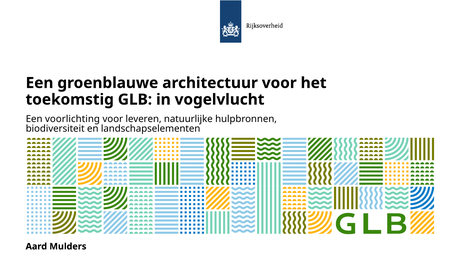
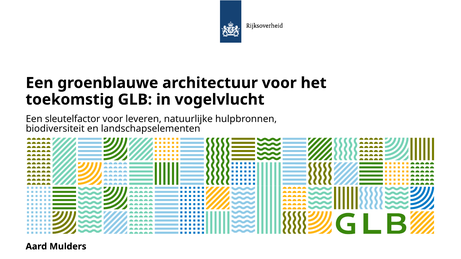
voorlichting: voorlichting -> sleutelfactor (73, 119)
